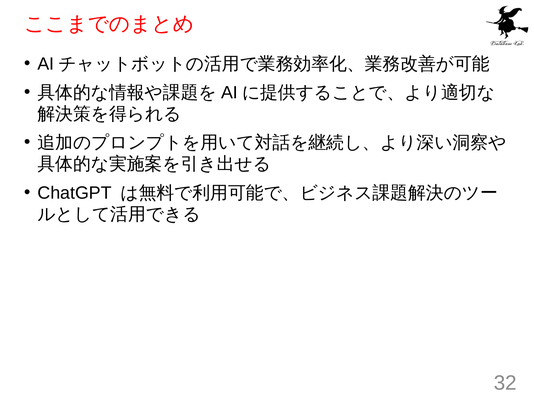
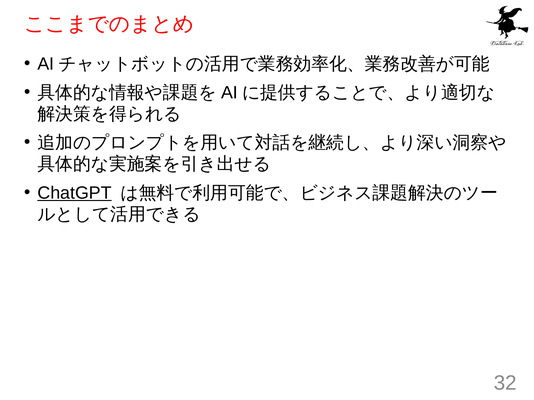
ChatGPT underline: none -> present (75, 193)
